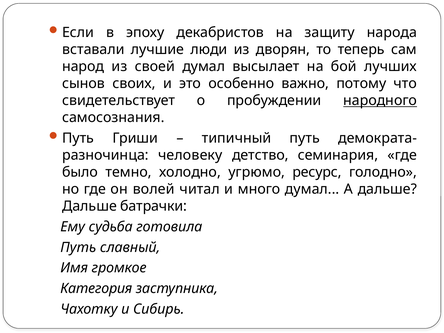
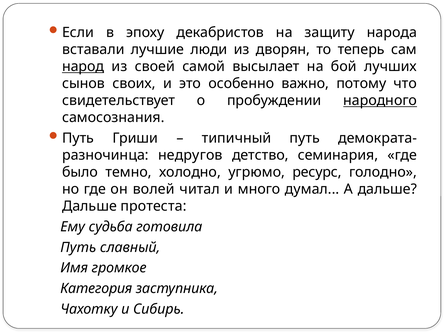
народ underline: none -> present (83, 67)
своей думал: думал -> самой (204, 67)
человеку: человеку -> недругов (190, 155)
батрачки: батрачки -> протеста (154, 206)
